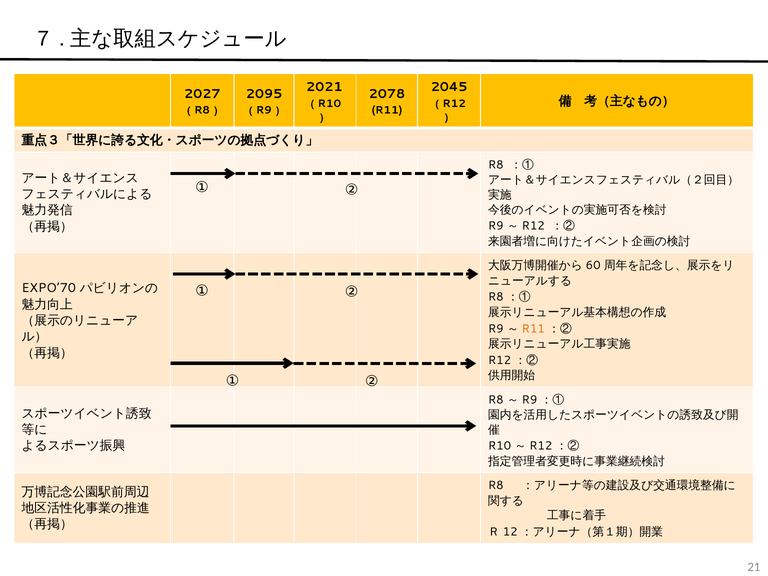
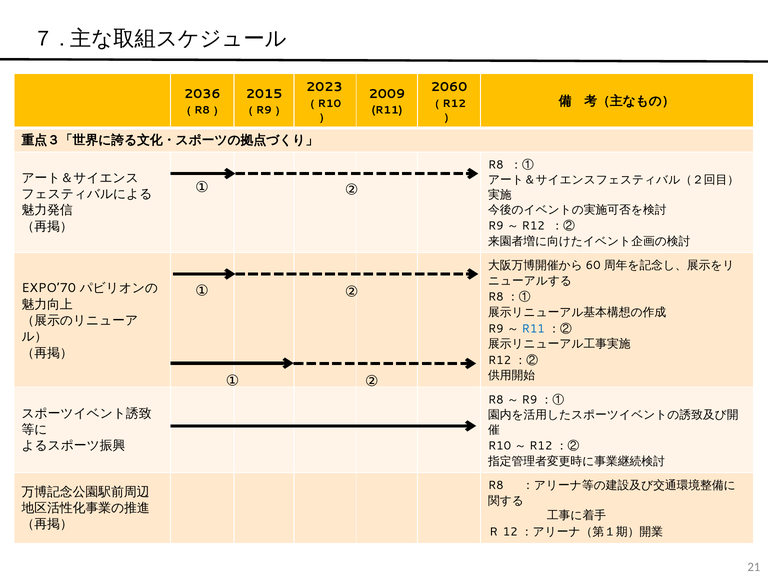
2021: 2021 -> 2023 (324, 87)
2045: 2045 -> 2060 (449, 87)
2027: 2027 -> 2036 (202, 94)
2095: 2095 -> 2015 (264, 94)
2078: 2078 -> 2009 (387, 94)
R11 colour: orange -> blue (533, 329)
